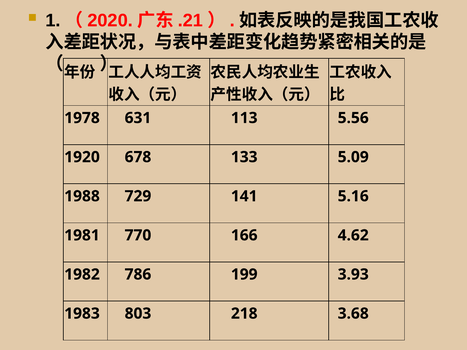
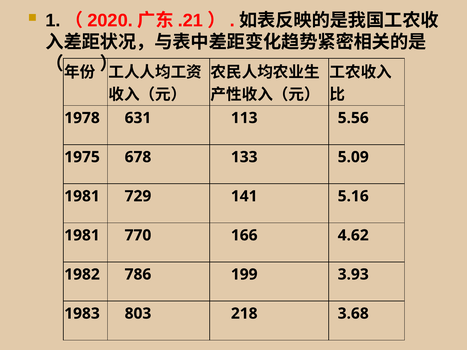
1920: 1920 -> 1975 (82, 157)
1988: 1988 -> 1981 (82, 196)
